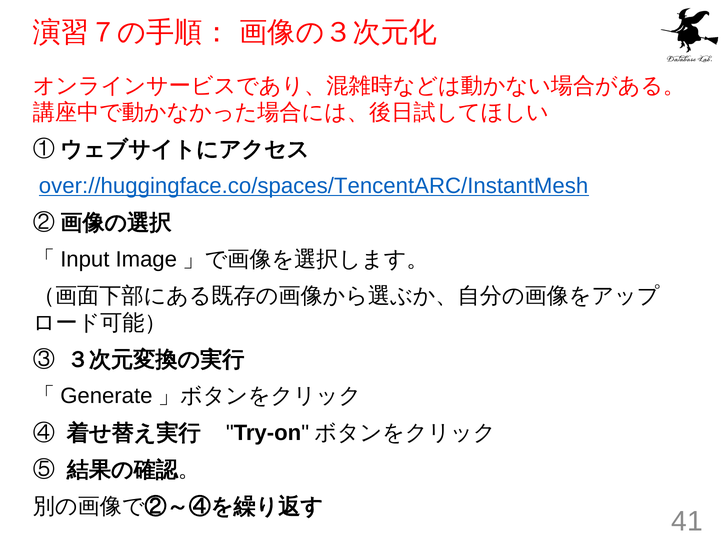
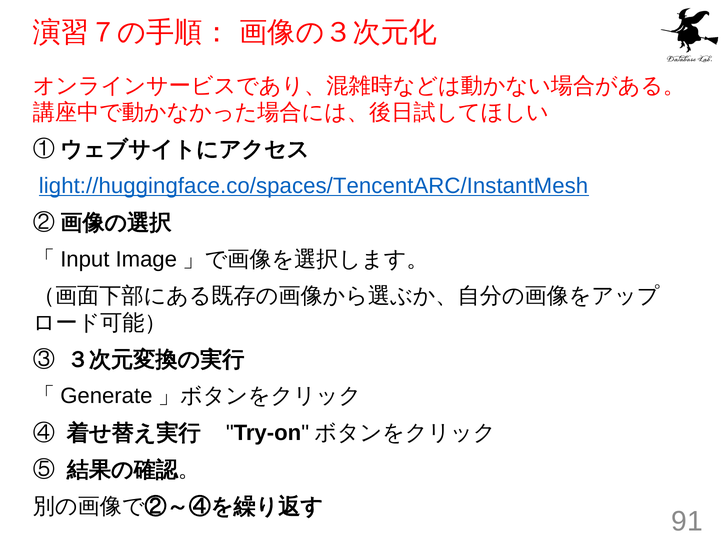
over://huggingface.co/spaces/TencentARC/InstantMesh: over://huggingface.co/spaces/TencentARC/InstantMesh -> light://huggingface.co/spaces/TencentARC/InstantMesh (314, 186)
41: 41 -> 91 (687, 521)
